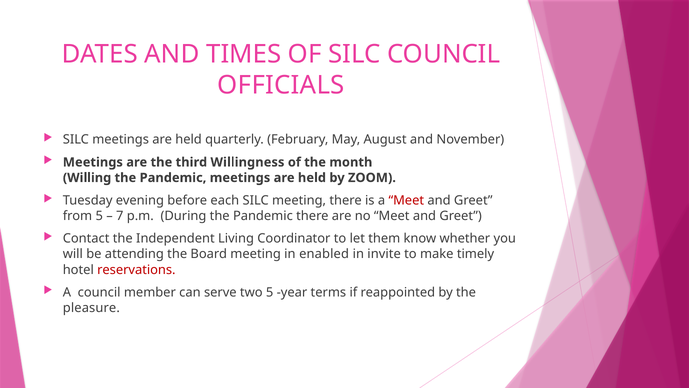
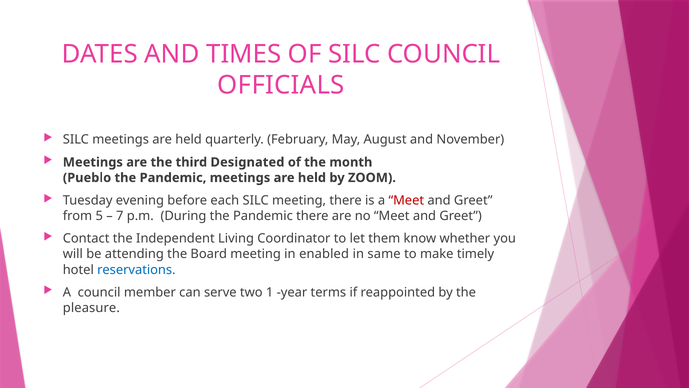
Willingness: Willingness -> Designated (247, 162)
Willing: Willing -> Pueblo (87, 178)
invite: invite -> same (384, 254)
reservations colour: red -> blue (136, 269)
two 5: 5 -> 1 (270, 292)
